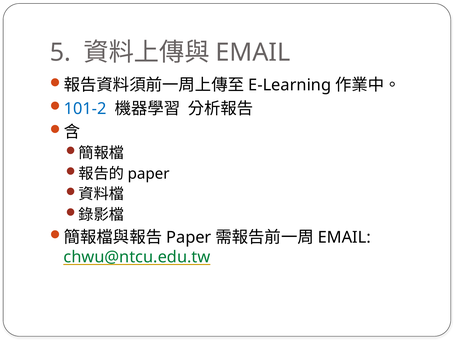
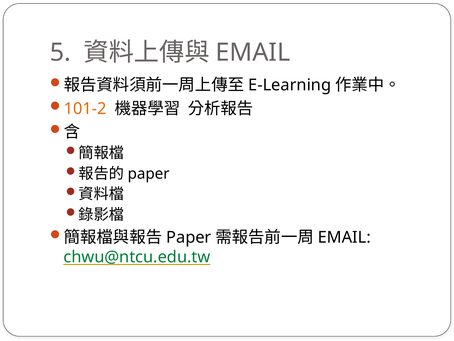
101-2 colour: blue -> orange (85, 108)
